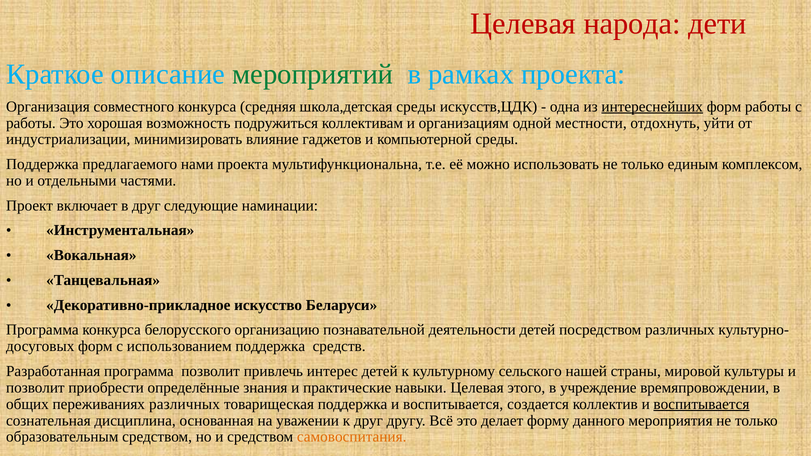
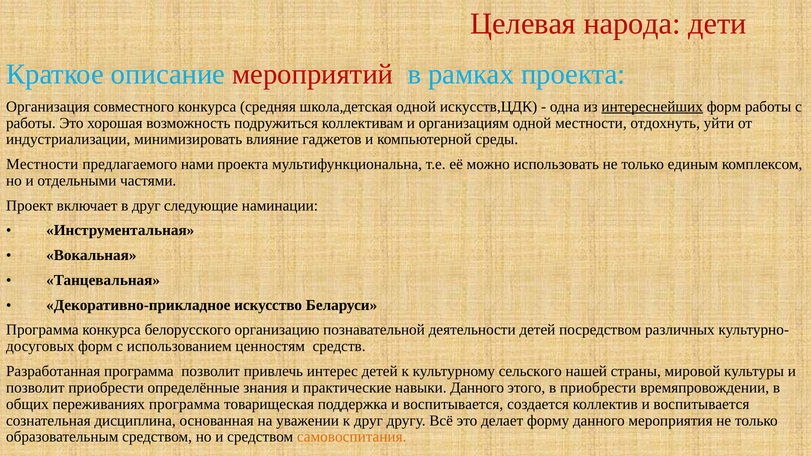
мероприятий colour: green -> red (313, 74)
школа,детская среды: среды -> одной (416, 107)
Поддержка: Поддержка -> Местности (42, 164)
использованием поддержка: поддержка -> ценностям (270, 346)
навыки Целевая: Целевая -> Данного (477, 388)
в учреждение: учреждение -> приобрести (598, 388)
переживаниях различных: различных -> программа (184, 404)
воспитывается underline: present -> none (701, 404)
